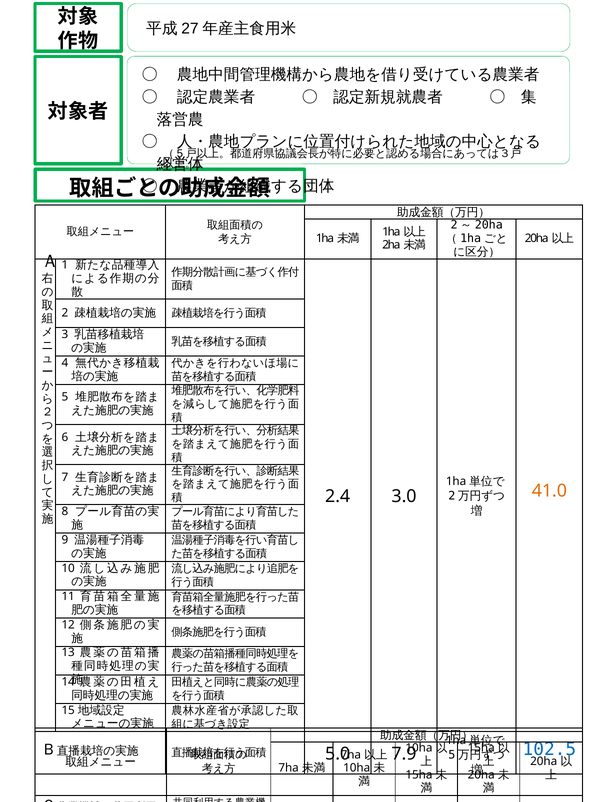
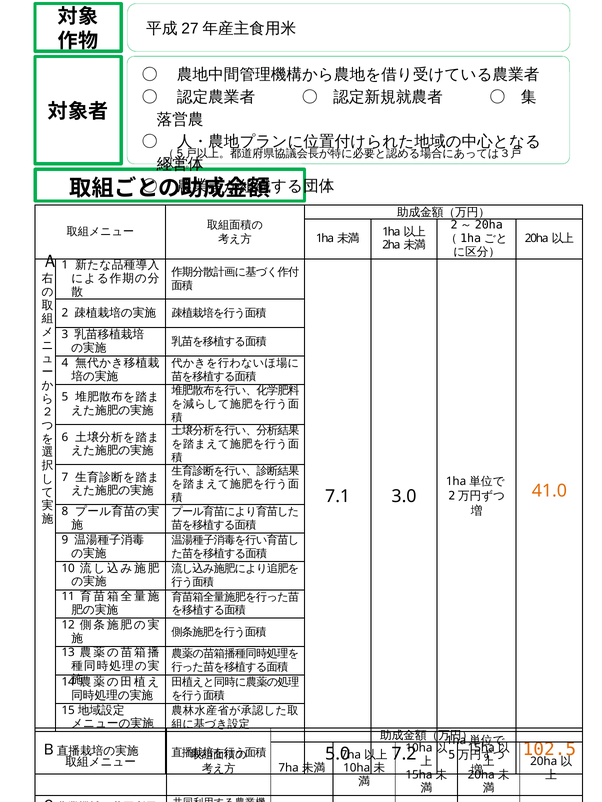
2.4: 2.4 -> 7.1 (338, 497)
102.5 colour: blue -> orange (549, 750)
7.9: 7.9 -> 7.2 (404, 754)
